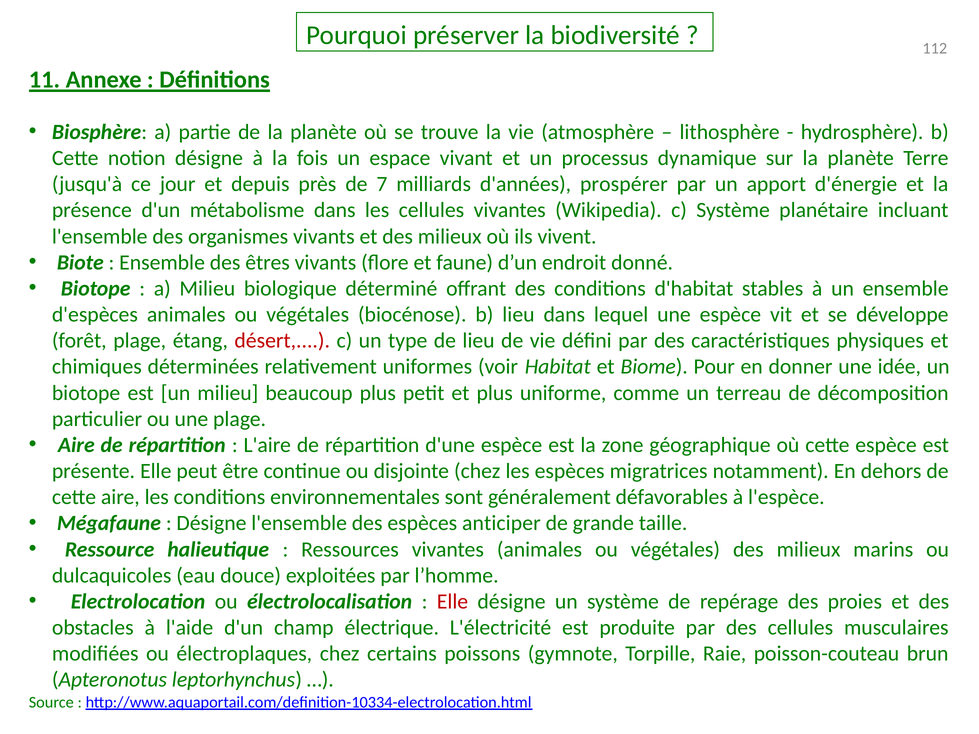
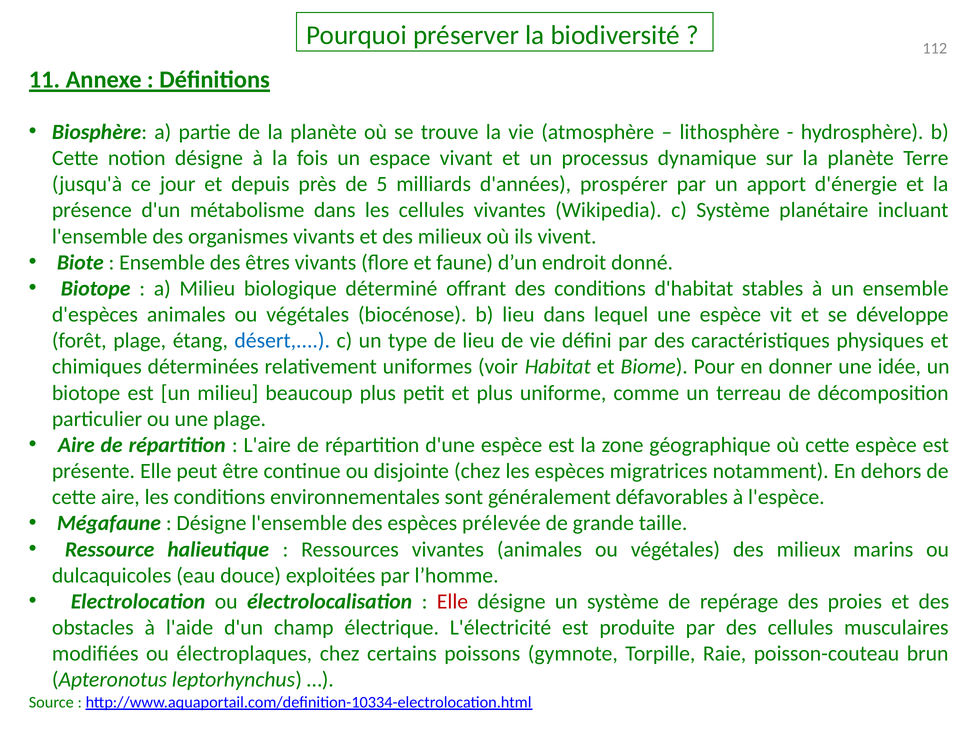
7: 7 -> 5 (382, 184)
désert colour: red -> blue (282, 341)
anticiper: anticiper -> prélevée (501, 523)
